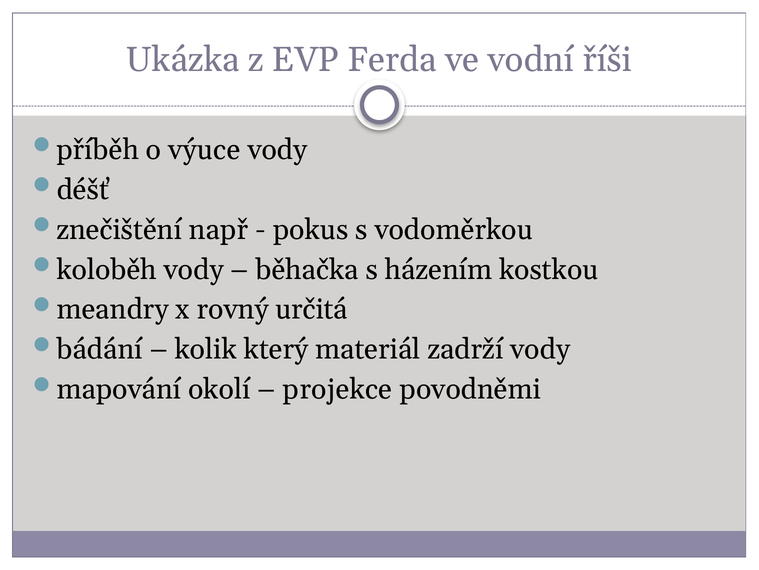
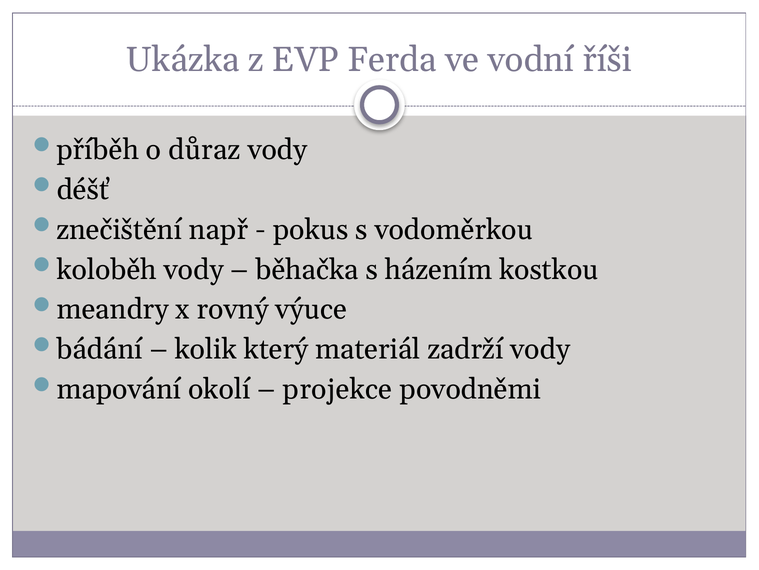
výuce: výuce -> důraz (204, 150)
určitá: určitá -> výuce (311, 309)
